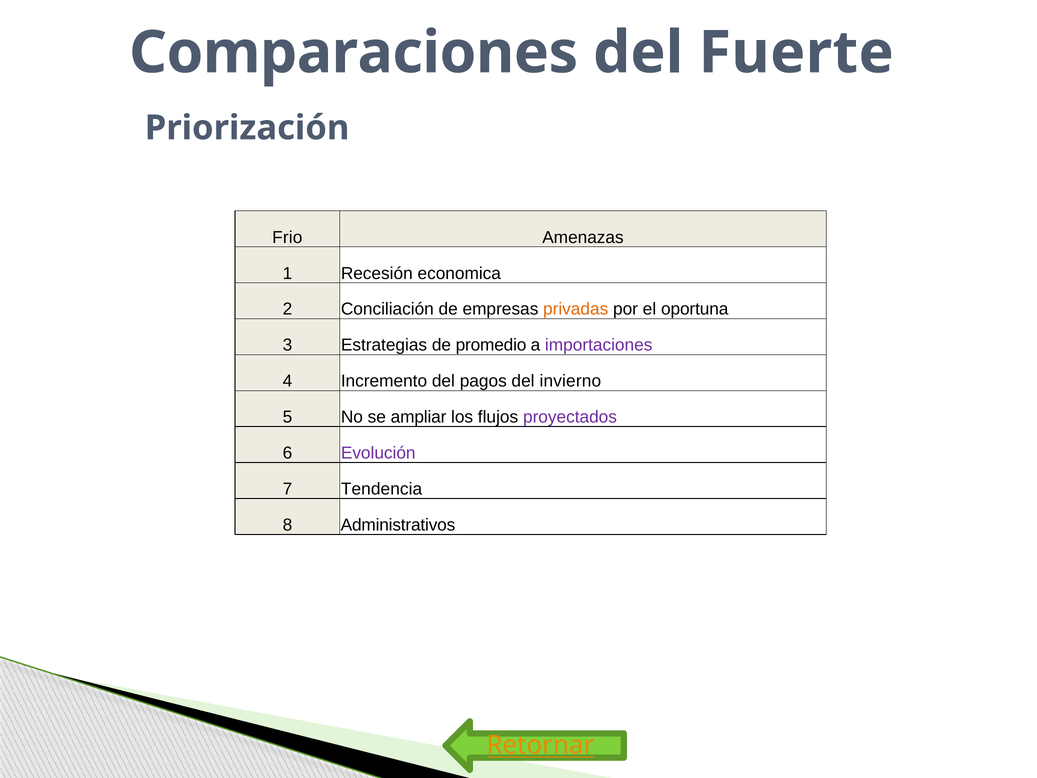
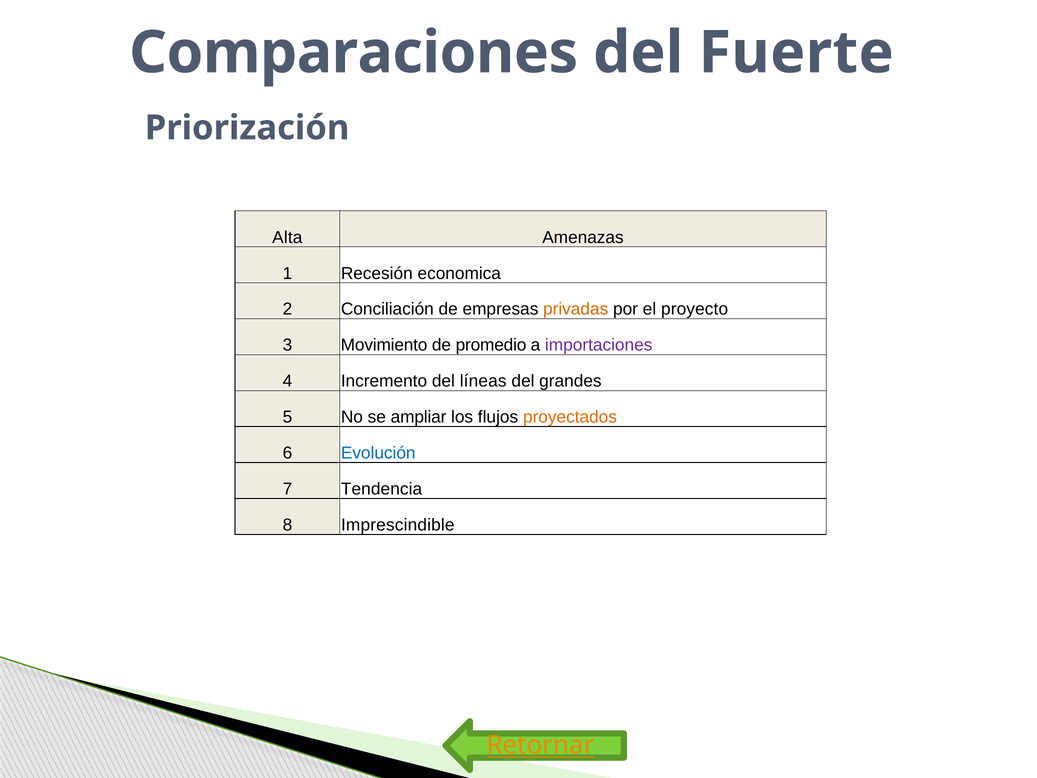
Frio: Frio -> Alta (287, 237)
oportuna: oportuna -> proyecto (695, 309)
Estrategias: Estrategias -> Movimiento (384, 345)
pagos: pagos -> líneas (483, 381)
invierno: invierno -> grandes (570, 381)
proyectados colour: purple -> orange (570, 417)
Evolución colour: purple -> blue (378, 453)
Administrativos: Administrativos -> Imprescindible (398, 525)
